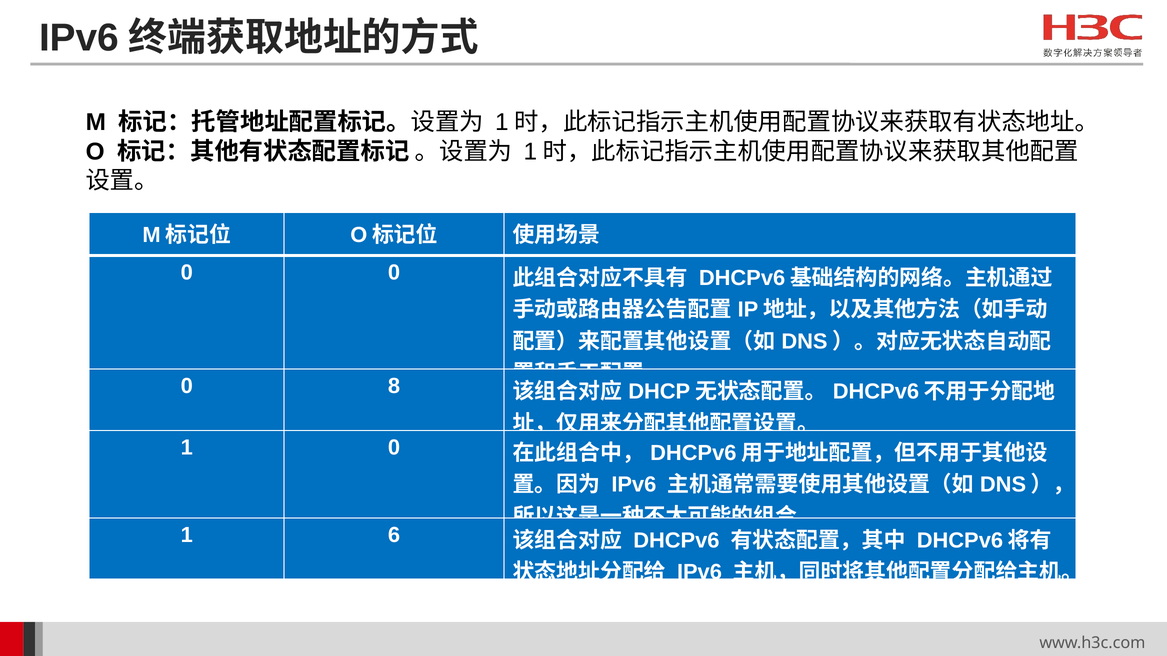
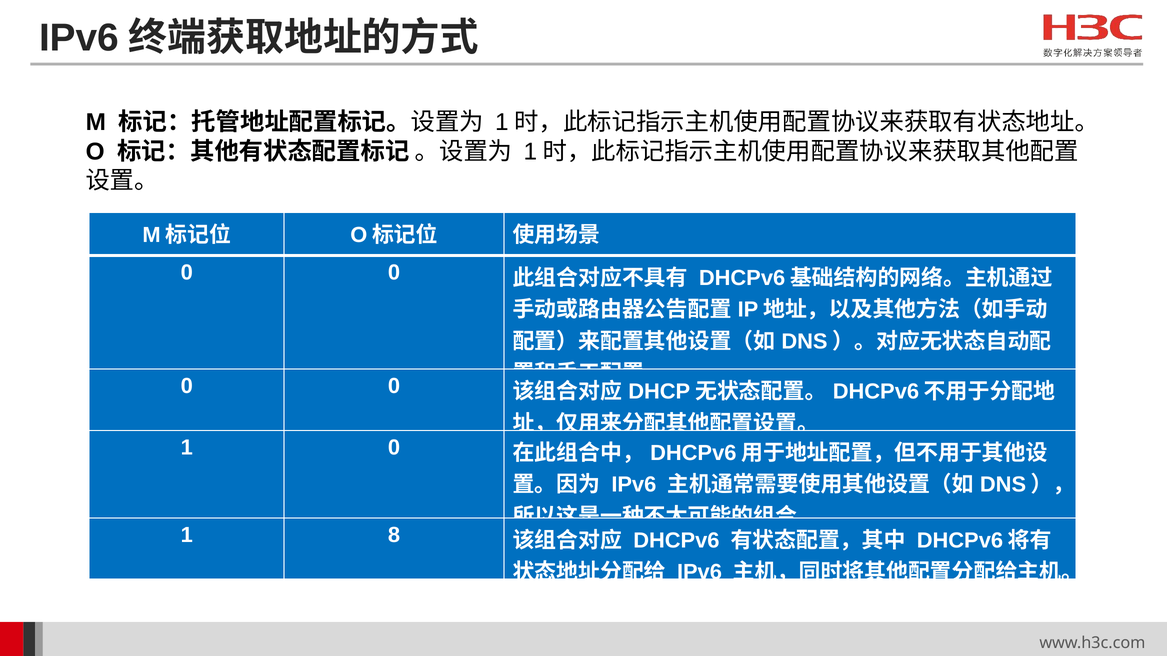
8: 8 -> 0 (394, 386)
6: 6 -> 8 (394, 535)
